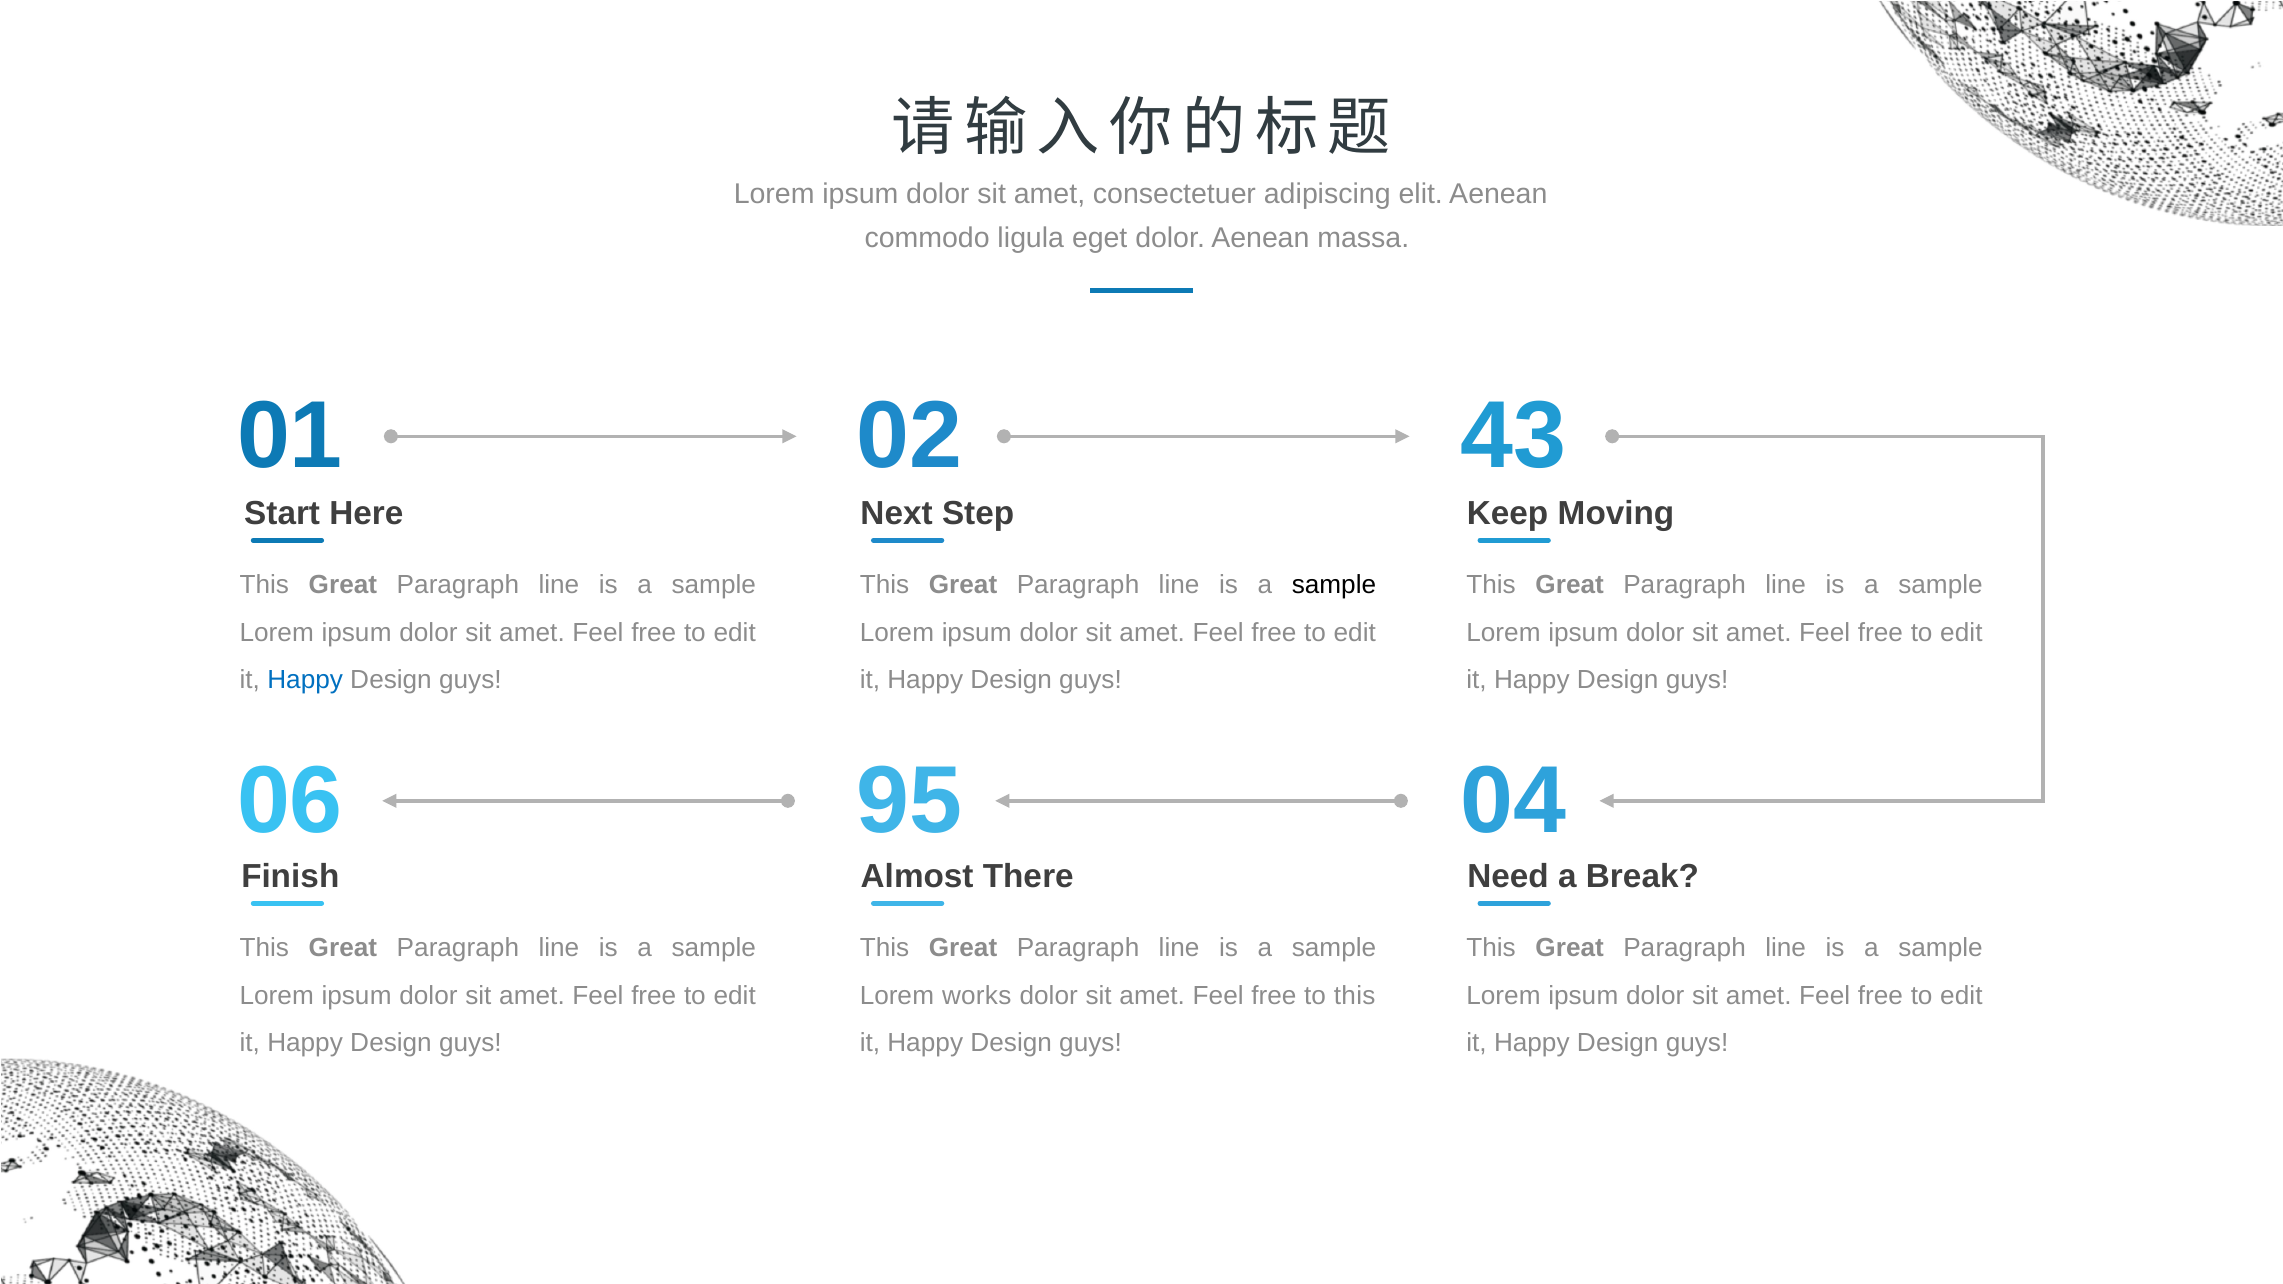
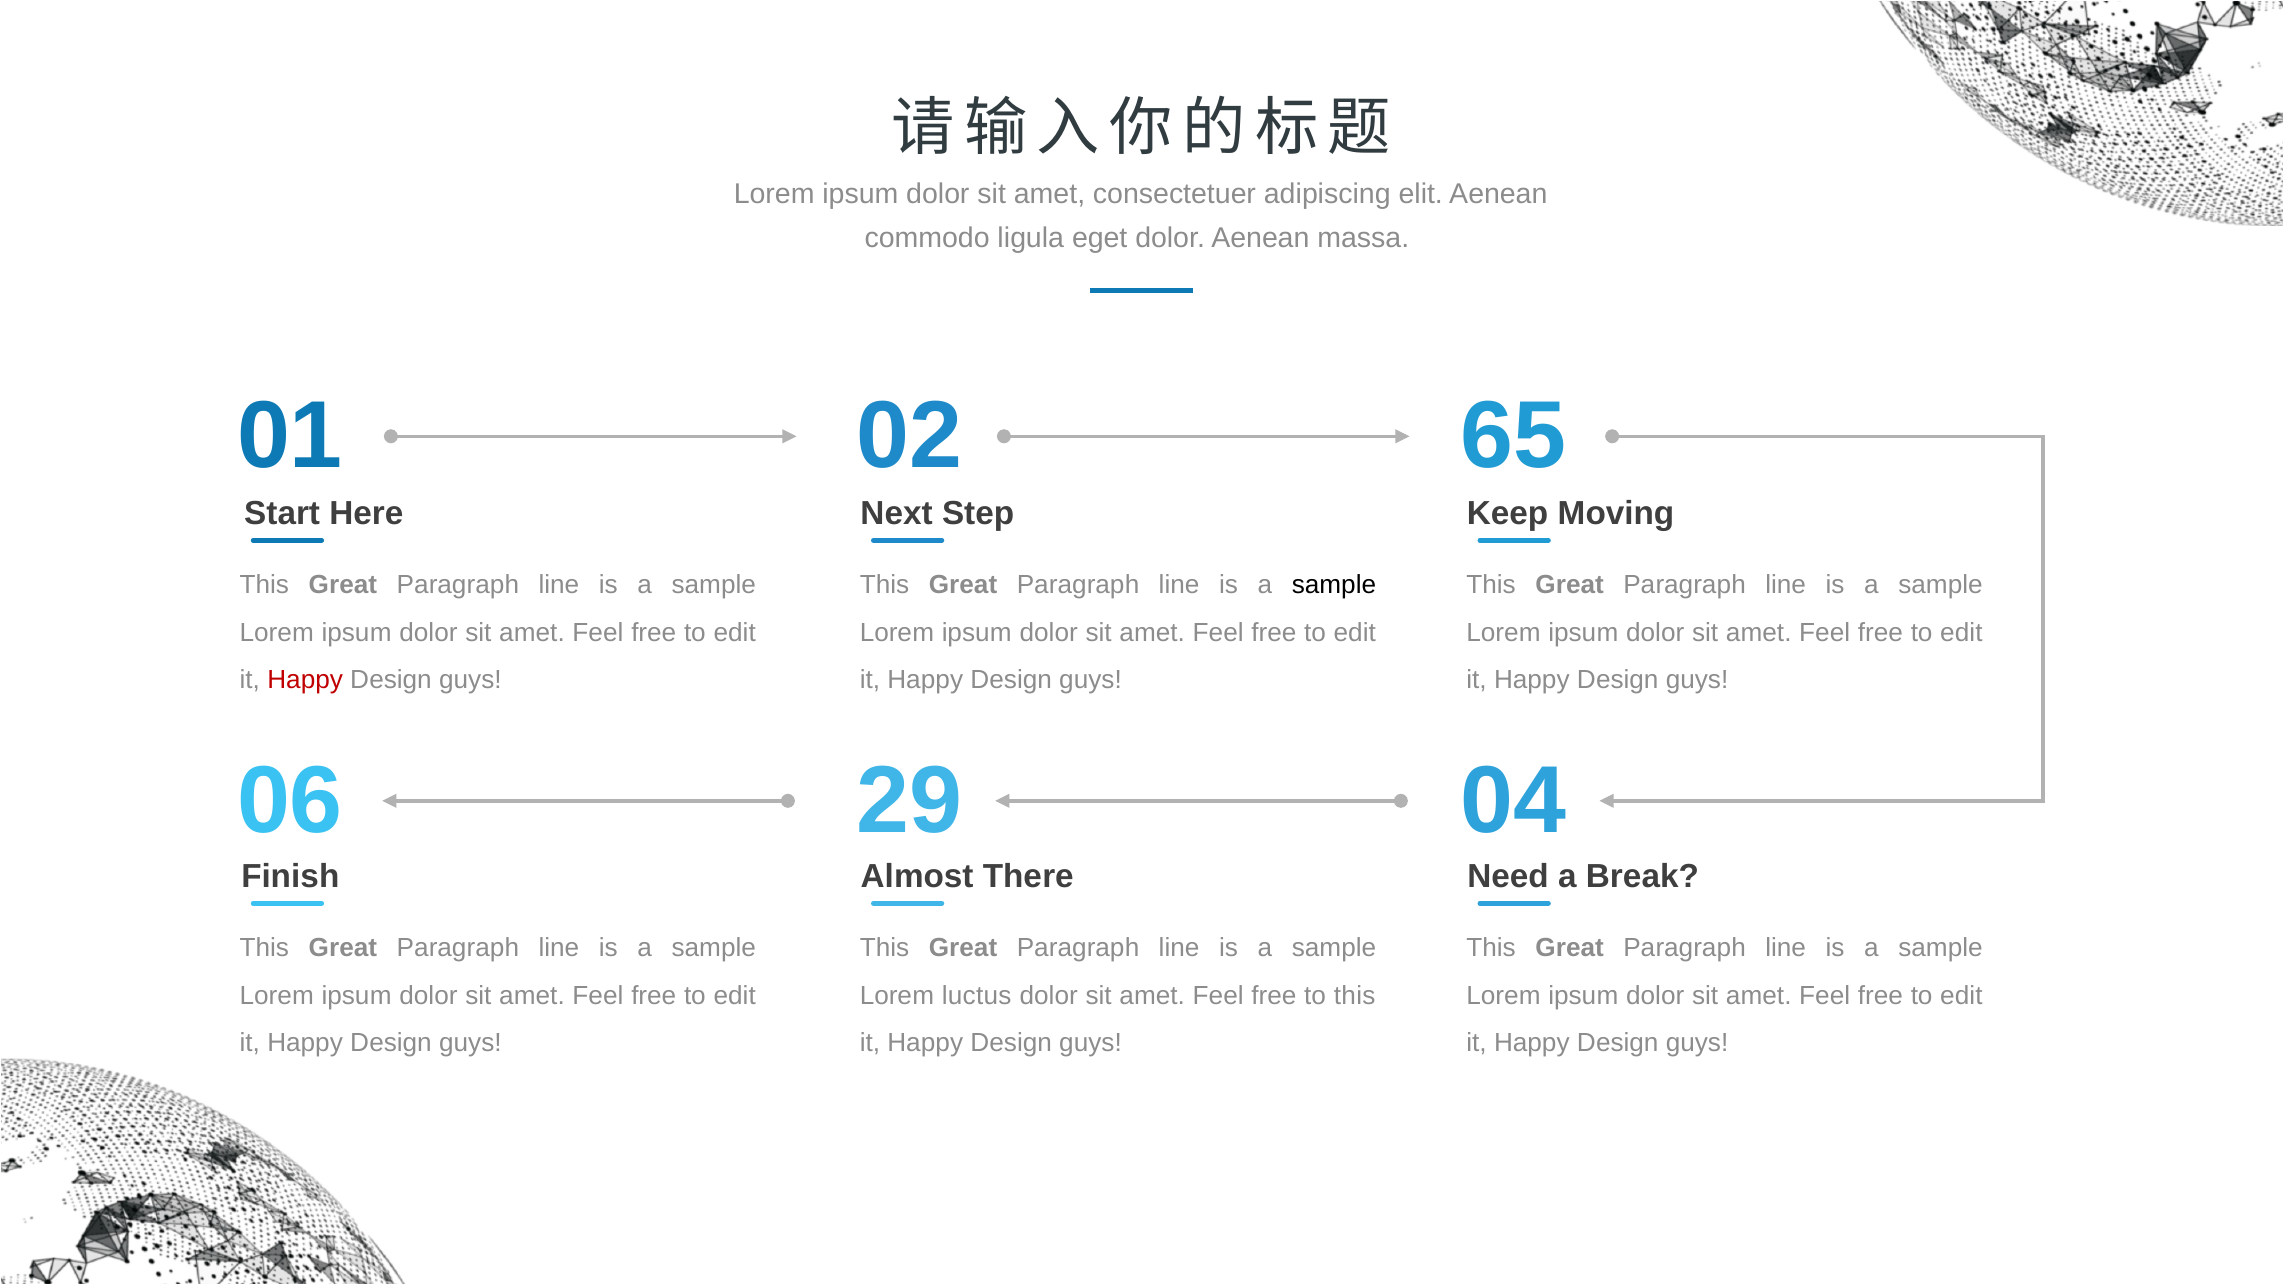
43: 43 -> 65 (1513, 436)
Happy colour: blue -> red (305, 680)
95: 95 -> 29 (909, 801)
works: works -> luctus (977, 996)
